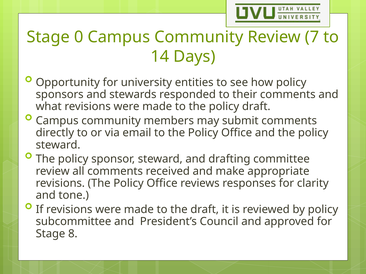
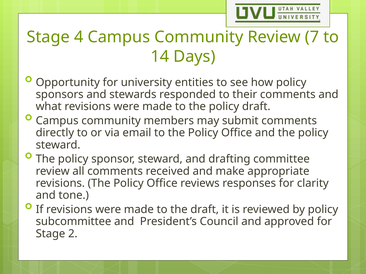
0: 0 -> 4 (79, 37)
8: 8 -> 2 (73, 234)
